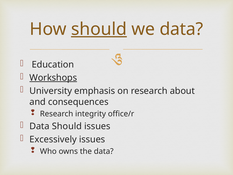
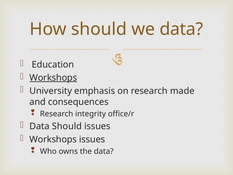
should underline: present -> none (99, 29)
about: about -> made (182, 91)
Excessively: Excessively -> Workshops (53, 139)
